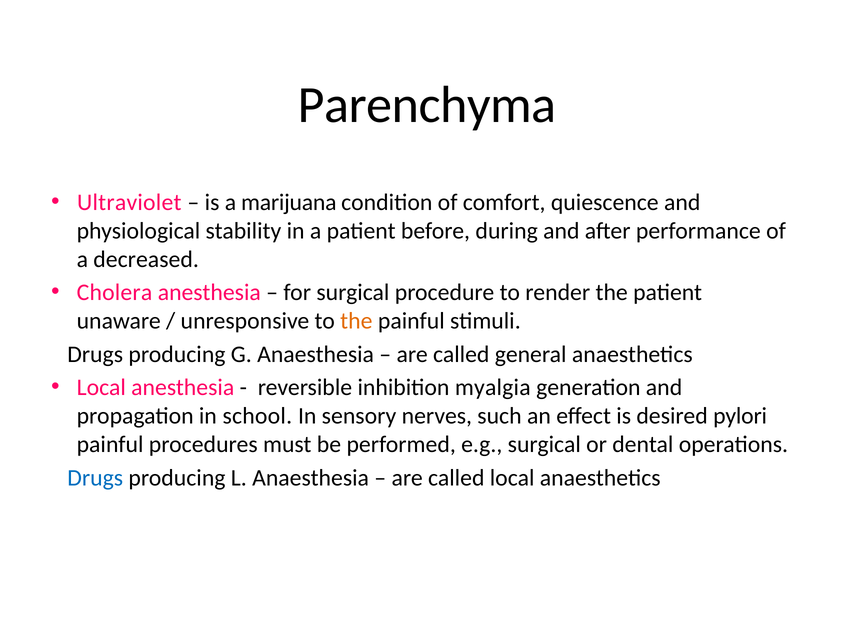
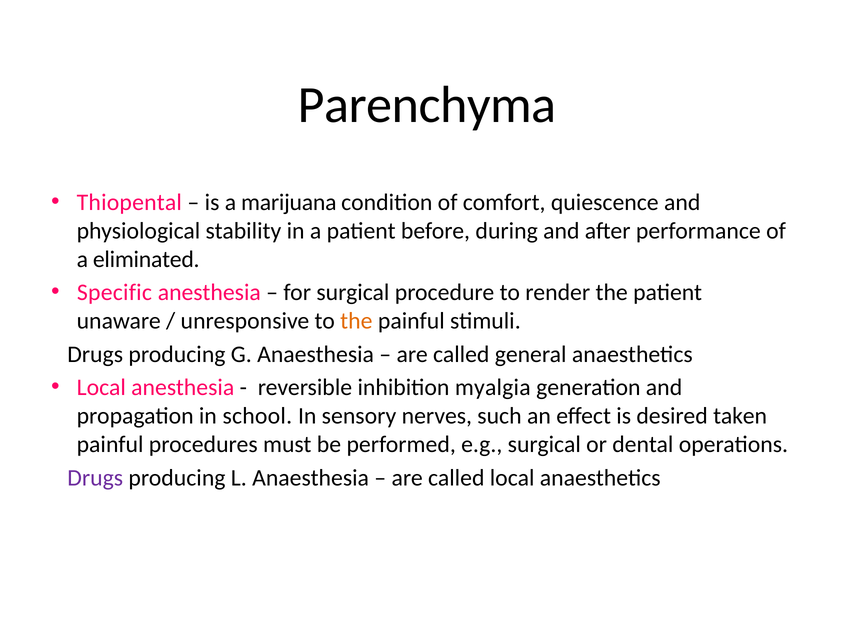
Ultraviolet: Ultraviolet -> Thiopental (129, 202)
decreased: decreased -> eliminated (146, 259)
Cholera: Cholera -> Specific (114, 292)
pylori: pylori -> taken (740, 416)
Drugs colour: blue -> purple (95, 477)
